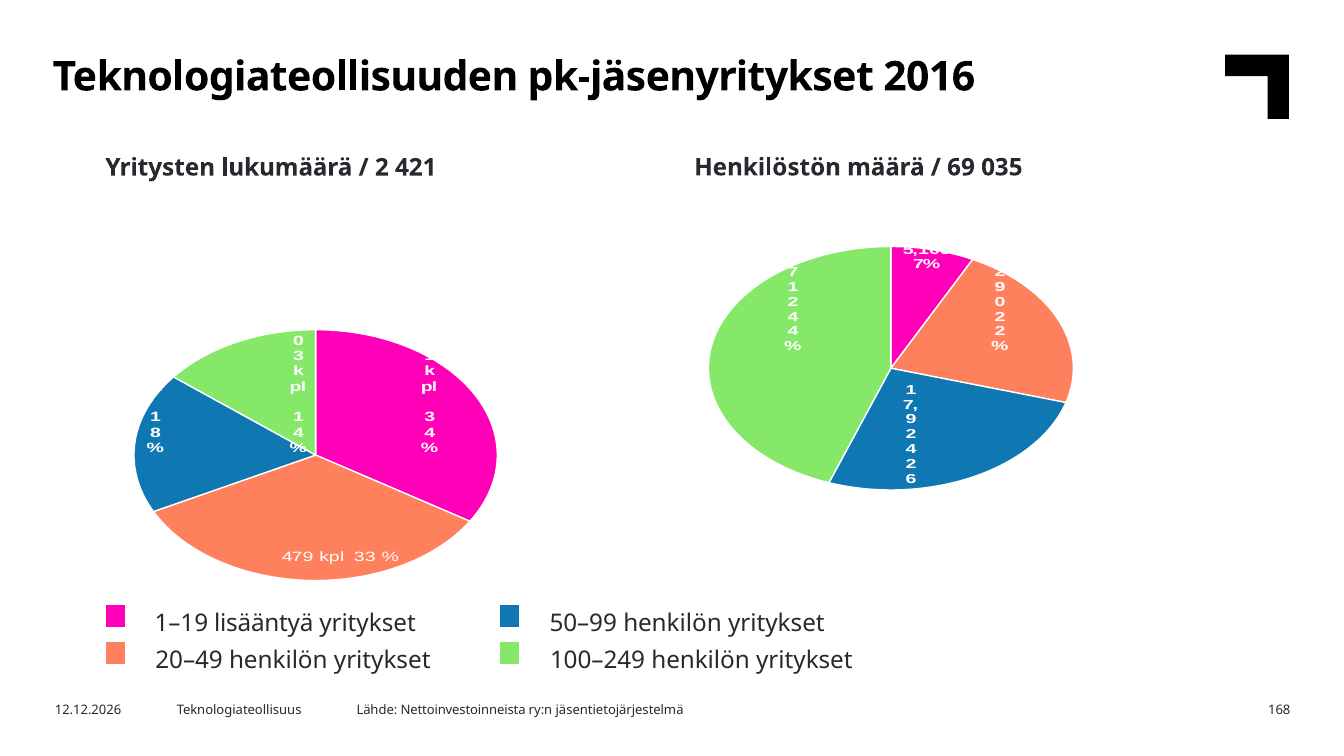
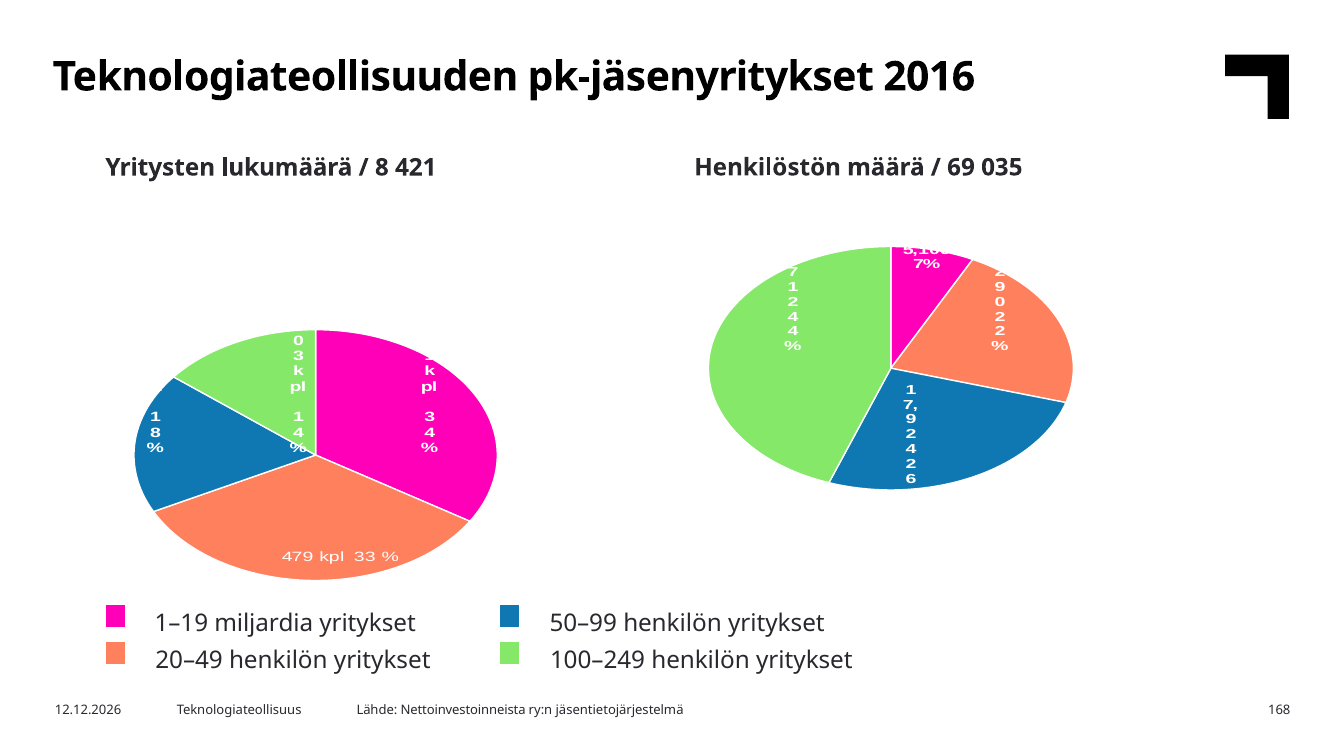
2: 2 -> 8 (382, 167)
lisääntyä: lisääntyä -> miljardia (264, 623)
